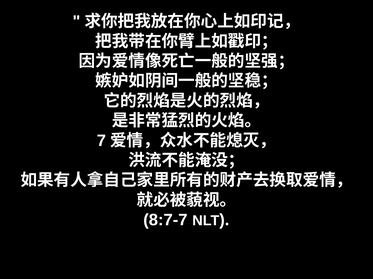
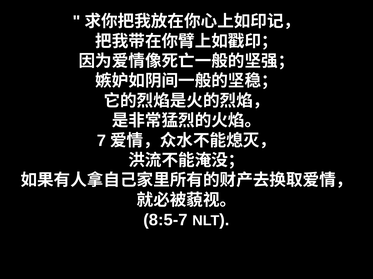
8:7-7: 8:7-7 -> 8:5-7 (166, 221)
